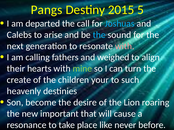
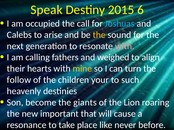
Pangs: Pangs -> Speak (47, 10)
5: 5 -> 6 (141, 10)
departed: departed -> occupied (43, 24)
the colour: light blue -> yellow (99, 35)
mine colour: light green -> yellow (82, 69)
create: create -> follow (19, 80)
desire: desire -> giants (85, 103)
